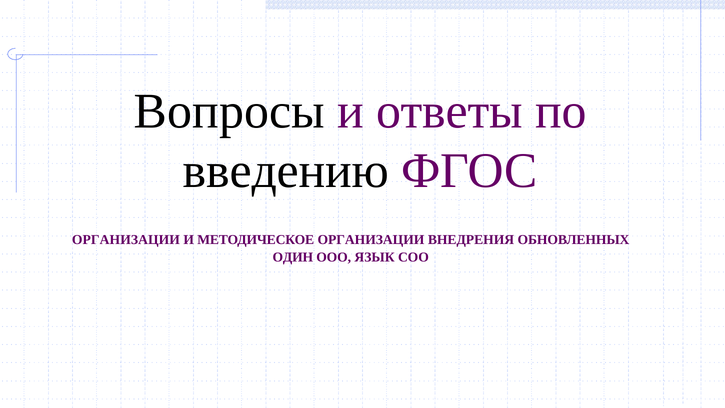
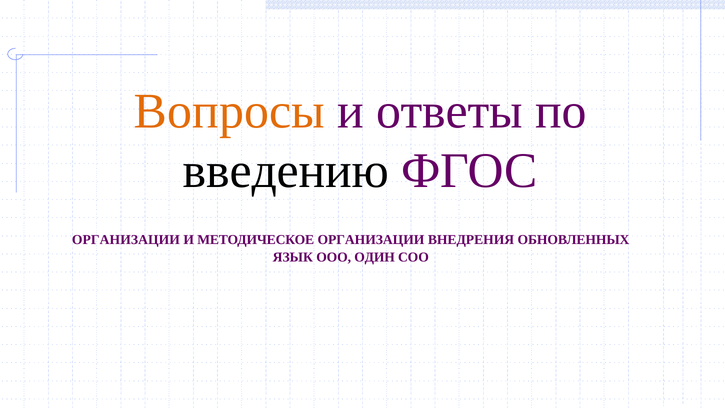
Вопросы colour: black -> orange (229, 111)
ОДИН: ОДИН -> ЯЗЫК (293, 257)
ЯЗЫК: ЯЗЫК -> ОДИН (375, 257)
